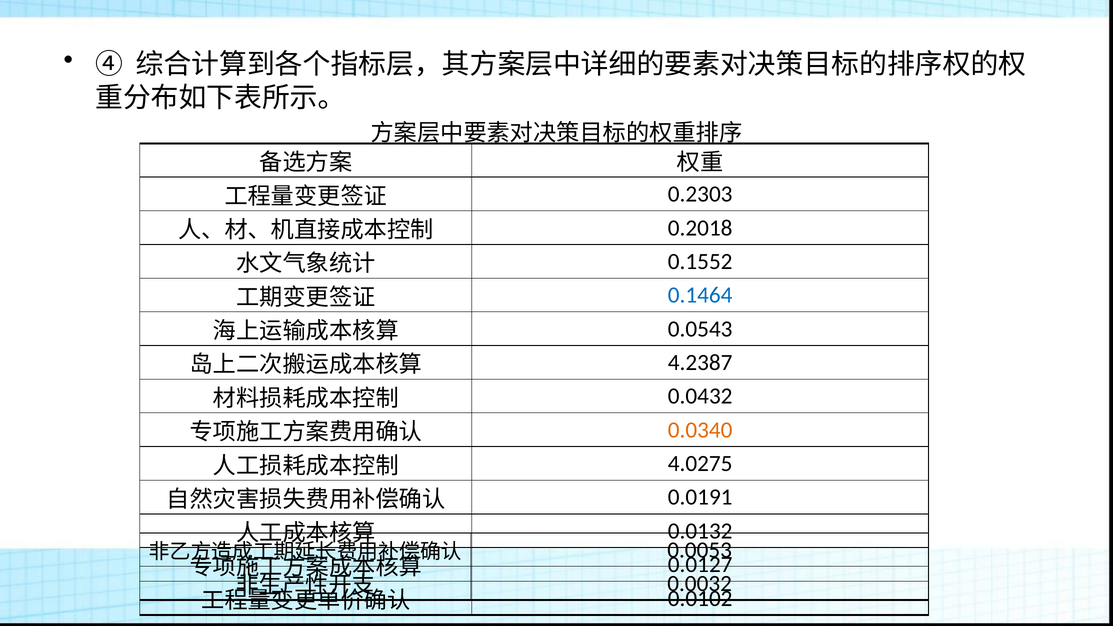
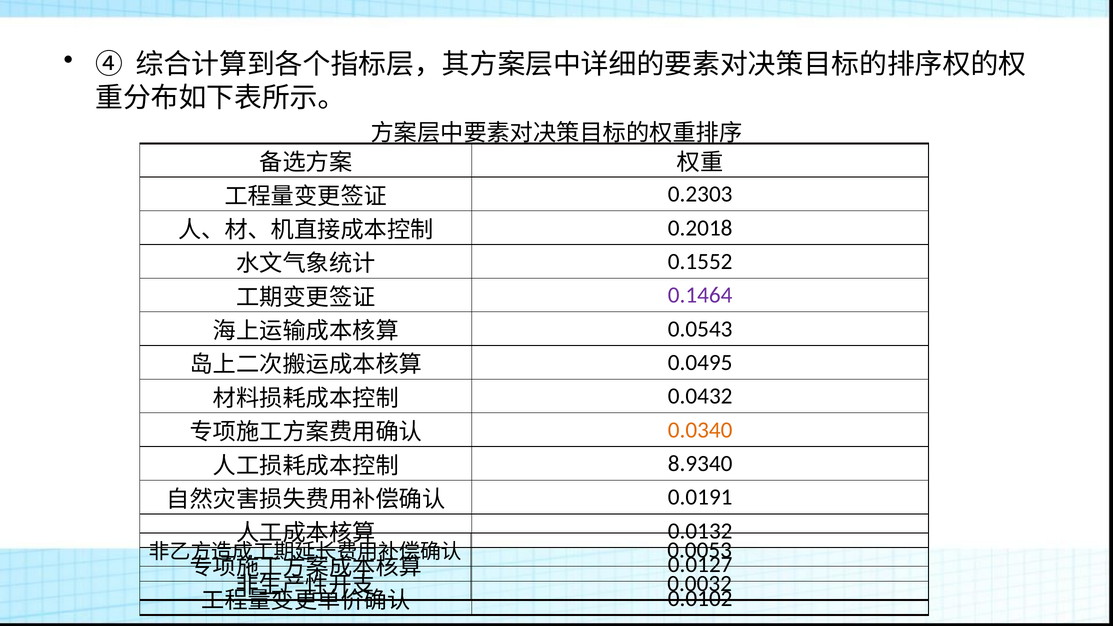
0.1464 colour: blue -> purple (700, 295)
4.2387: 4.2387 -> 0.0495 (700, 363)
4.0275: 4.0275 -> 8.9340 (700, 464)
